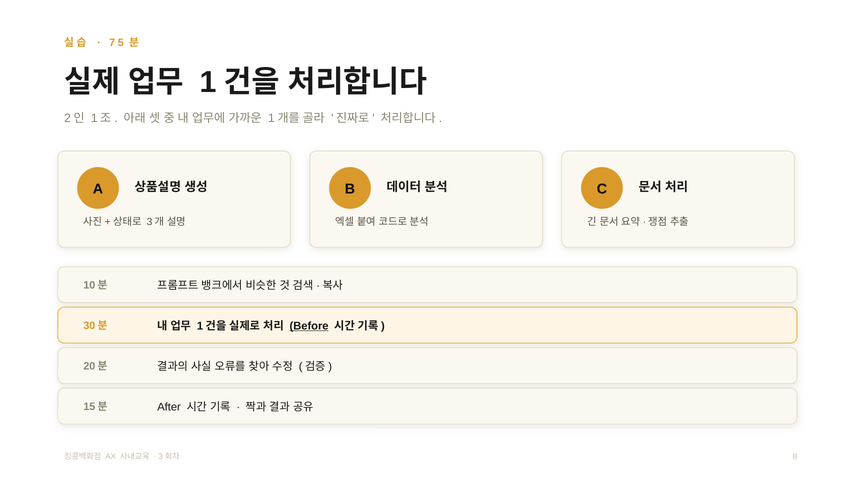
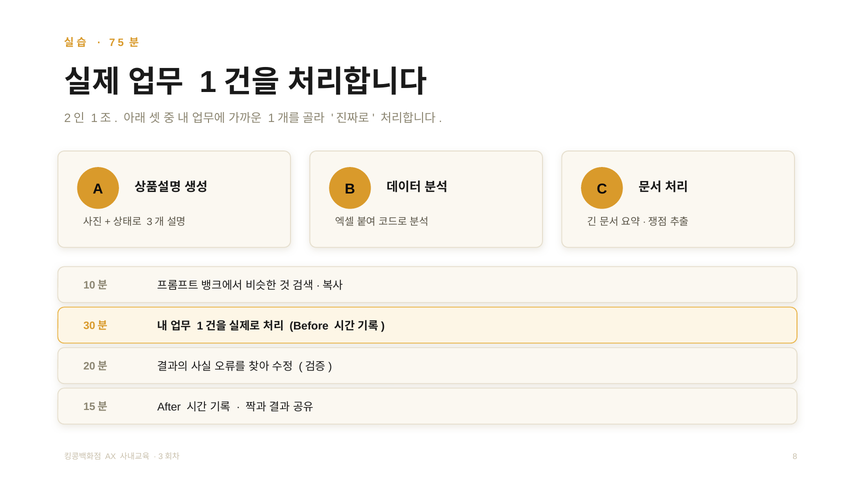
Before underline: present -> none (309, 326)
